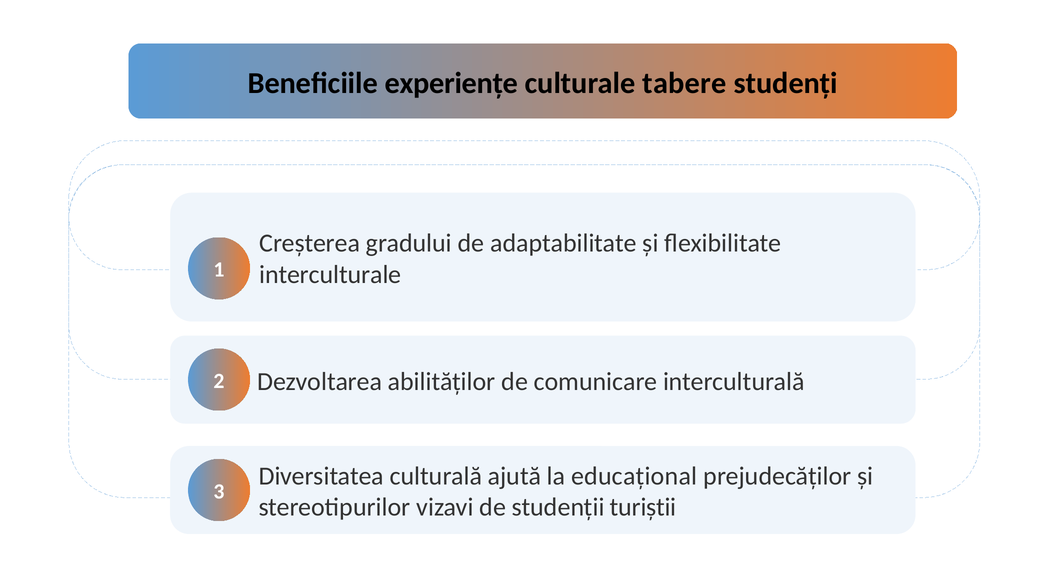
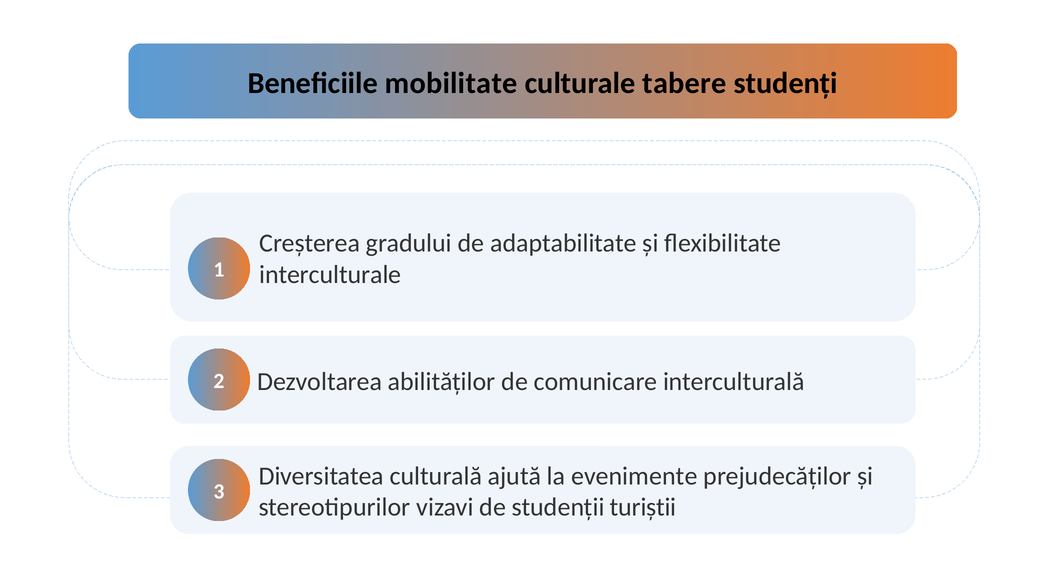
experiențe: experiențe -> mobilitate (451, 83)
educațional: educațional -> evenimente (634, 476)
